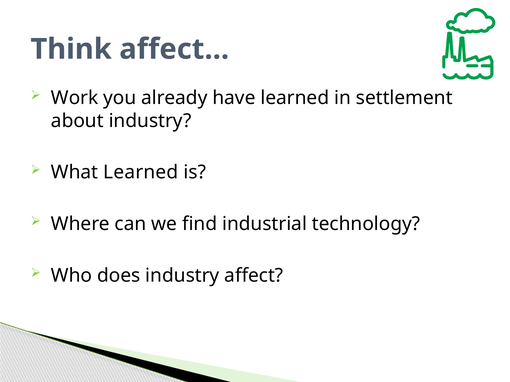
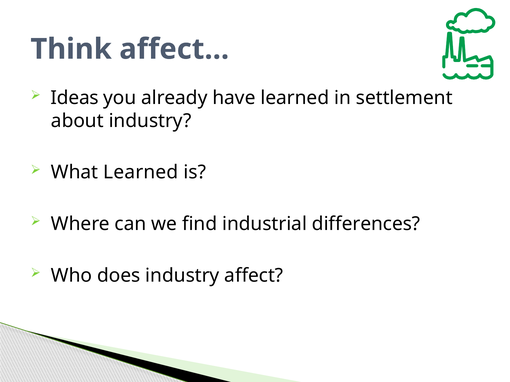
Work: Work -> Ideas (75, 98)
technology: technology -> differences (366, 224)
